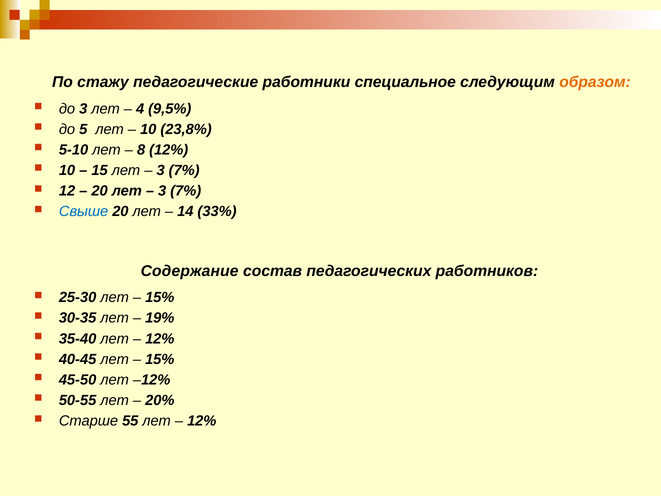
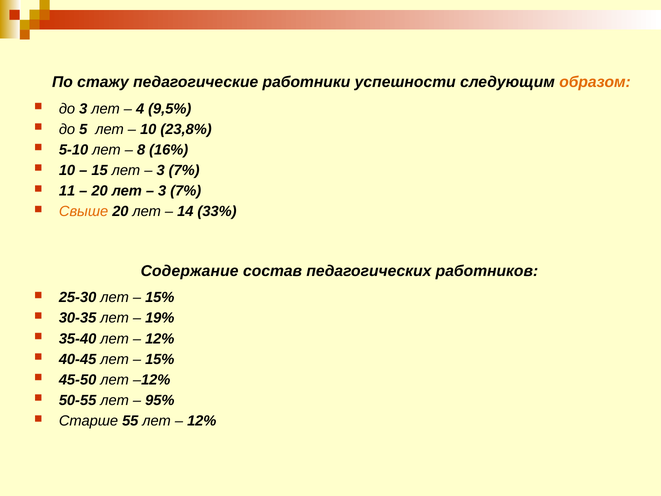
специальное: специальное -> успешности (405, 82)
8 12%: 12% -> 16% (169, 150)
12: 12 -> 11 (67, 191)
Свыше colour: blue -> orange (84, 211)
20%: 20% -> 95% (160, 400)
